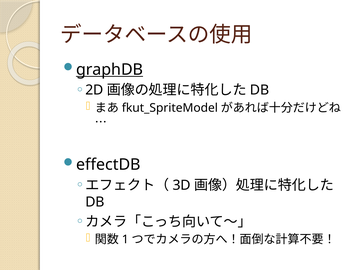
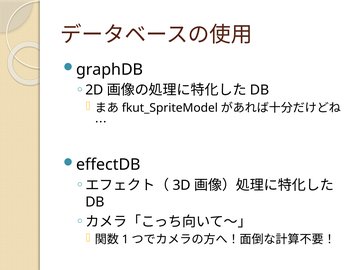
graphDB underline: present -> none (110, 69)
